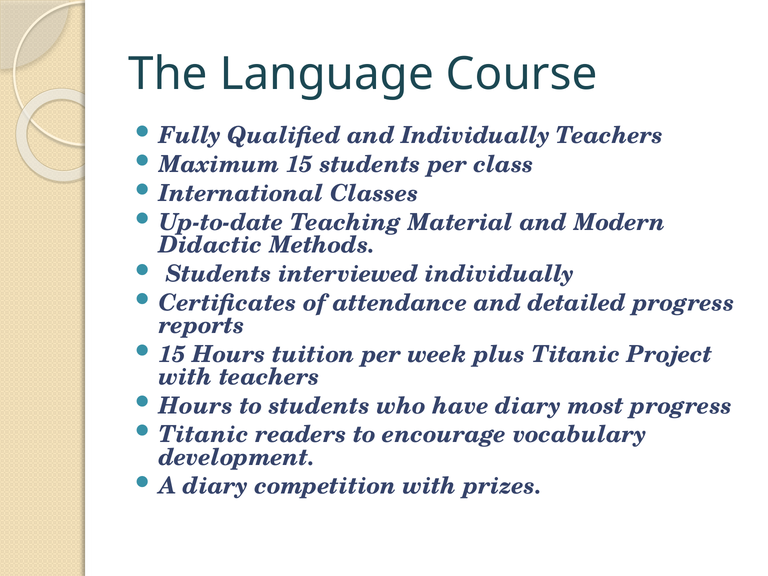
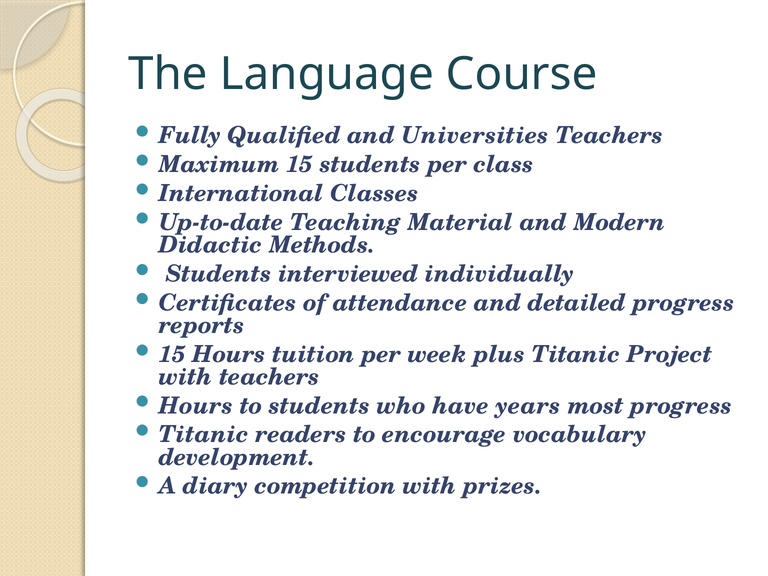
and Individually: Individually -> Universities (475, 136)
have diary: diary -> years (528, 406)
